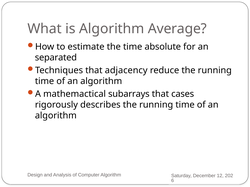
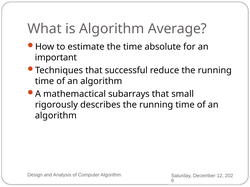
separated: separated -> important (56, 58)
adjacency: adjacency -> successful (126, 71)
cases: cases -> small (183, 94)
